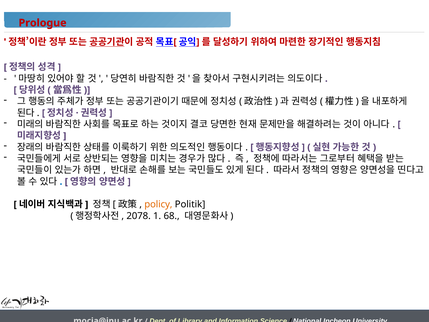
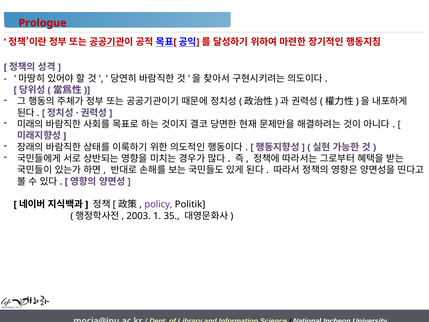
policy colour: orange -> purple (158, 204)
2078: 2078 -> 2003 (139, 216)
68: 68 -> 35 (172, 216)
